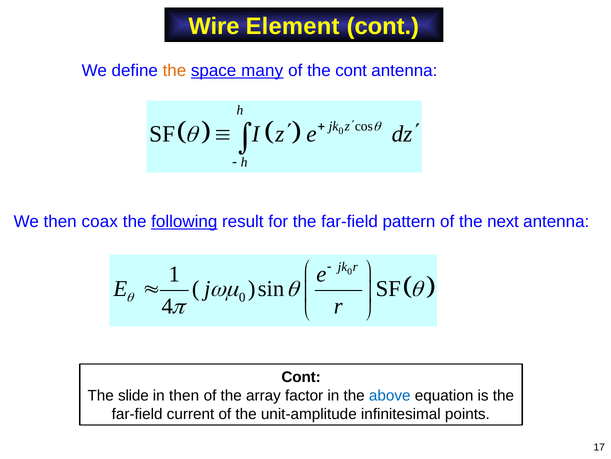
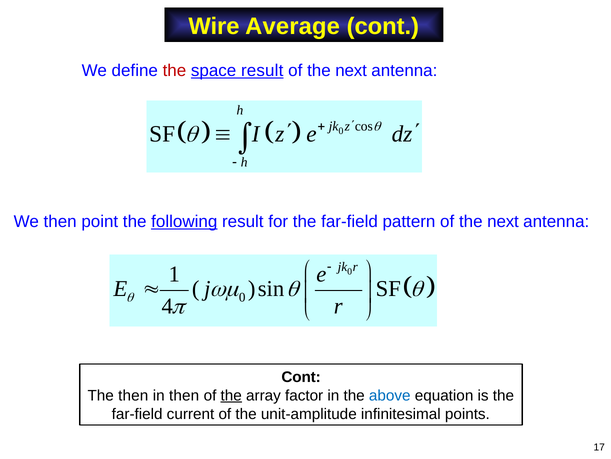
Element: Element -> Average (293, 26)
the colour: orange -> red (174, 70)
space many: many -> result (262, 70)
cont: cont -> next (351, 70)
coax: coax -> point (100, 221)
The slide: slide -> then (133, 395)
the underline: none -> present (231, 395)
